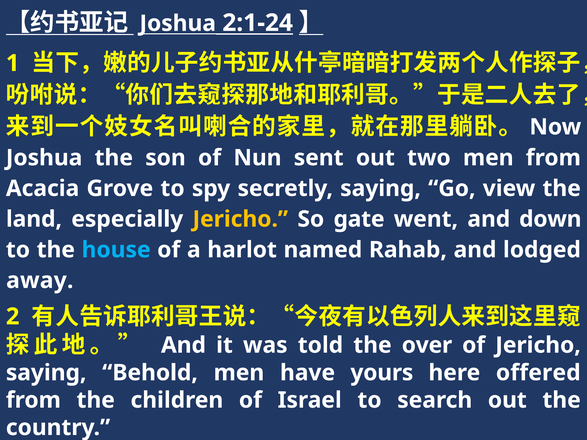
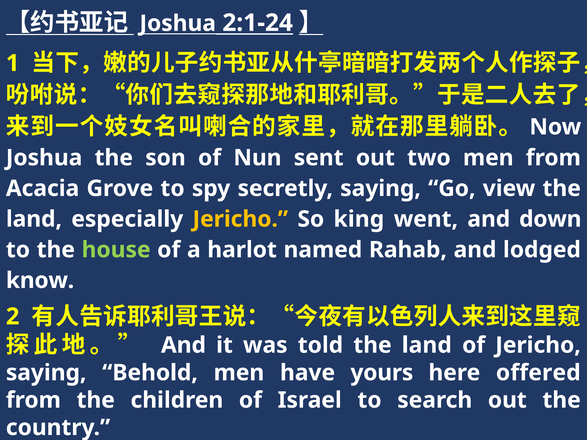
gate: gate -> king (359, 219)
house colour: light blue -> light green (116, 250)
away: away -> know (40, 281)
told the over: over -> land (427, 345)
